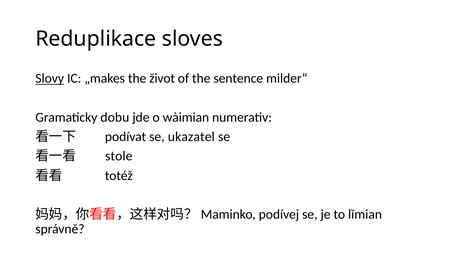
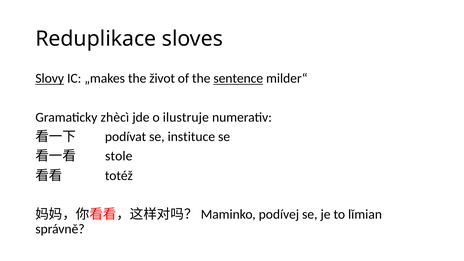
sentence underline: none -> present (238, 78)
dobu: dobu -> zhècì (115, 117)
wàimian: wàimian -> ilustruje (186, 117)
ukazatel: ukazatel -> instituce (191, 137)
